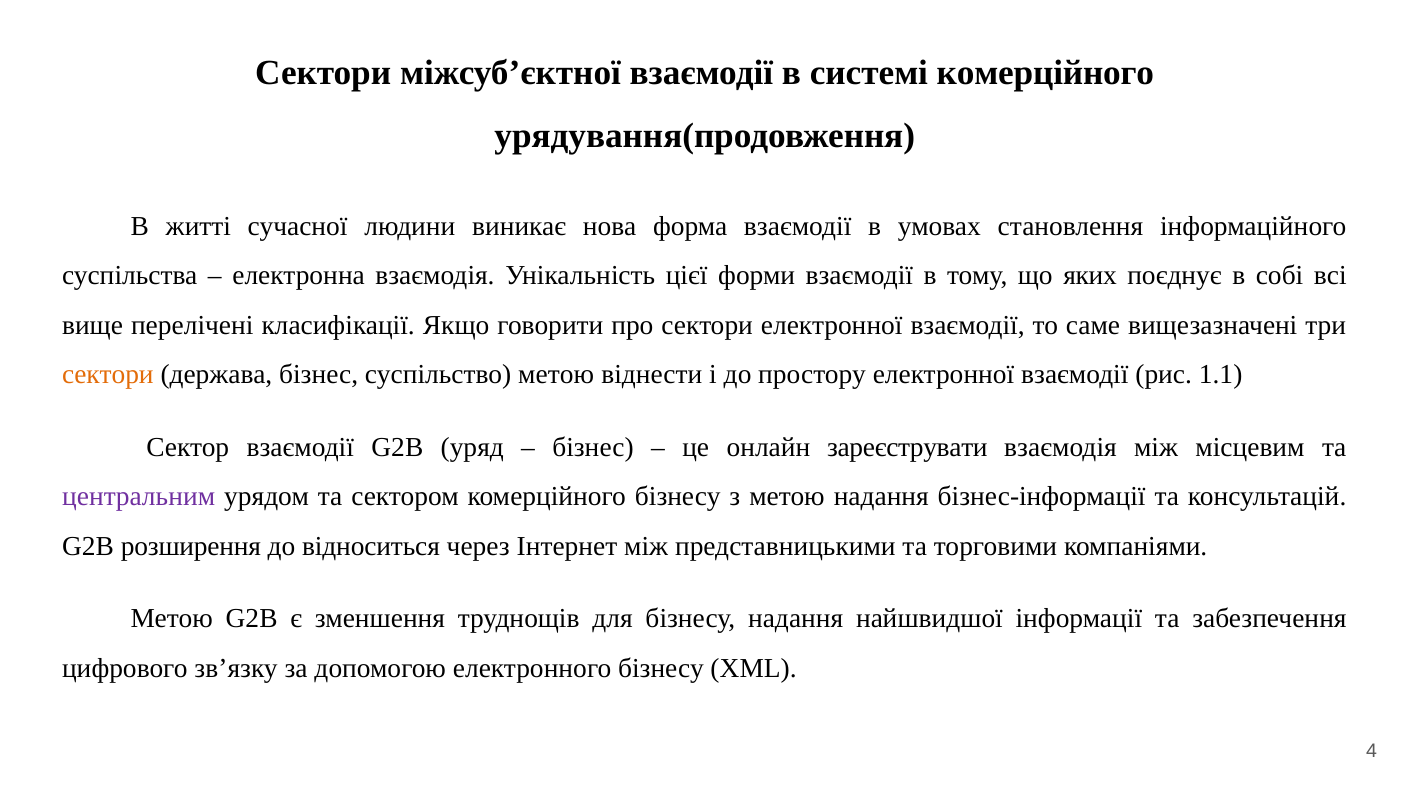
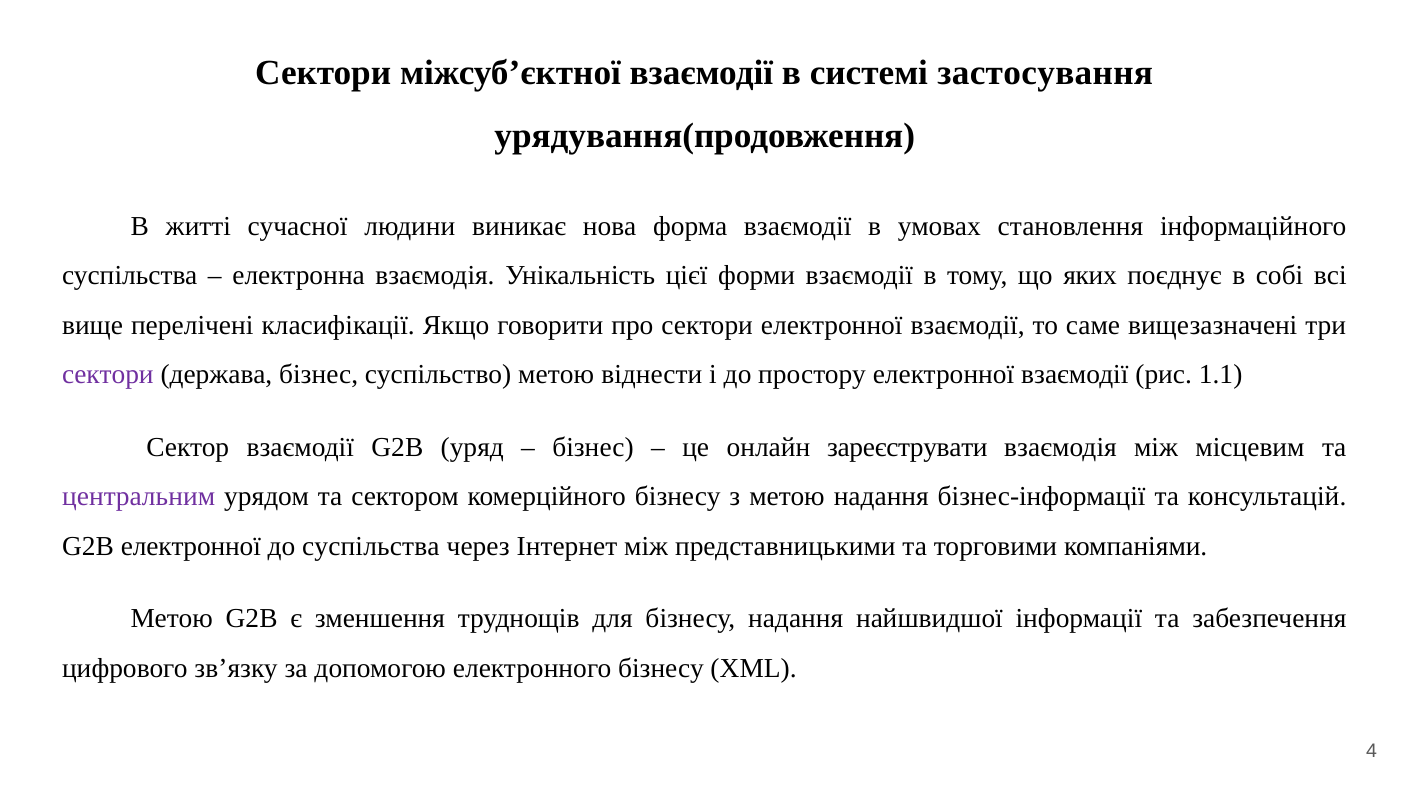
системі комерційного: комерційного -> застосування (1045, 73)
сектори colour: orange -> purple (108, 375)
G2B розширення: розширення -> електронної (191, 546)
до відноситься: відноситься -> суспільства (371, 546)
